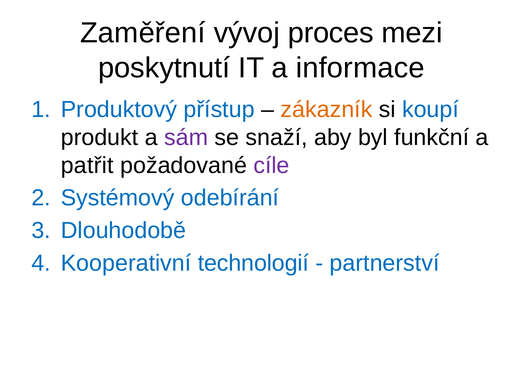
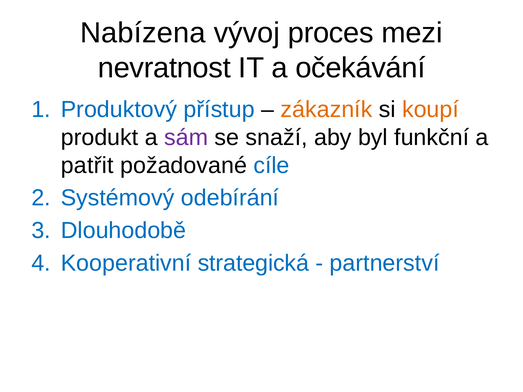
Zaměření: Zaměření -> Nabízena (143, 33)
poskytnutí: poskytnutí -> nevratnost (164, 68)
informace: informace -> očekávání (360, 68)
koupí colour: blue -> orange (431, 110)
cíle colour: purple -> blue (271, 166)
technologií: technologií -> strategická (253, 263)
